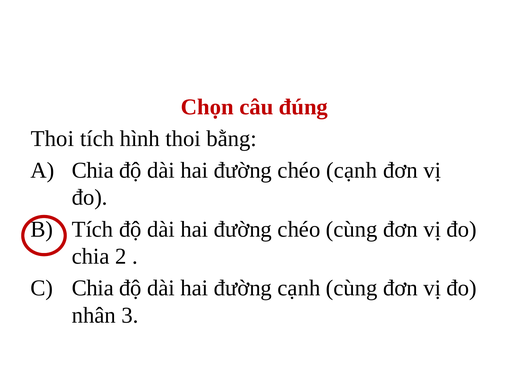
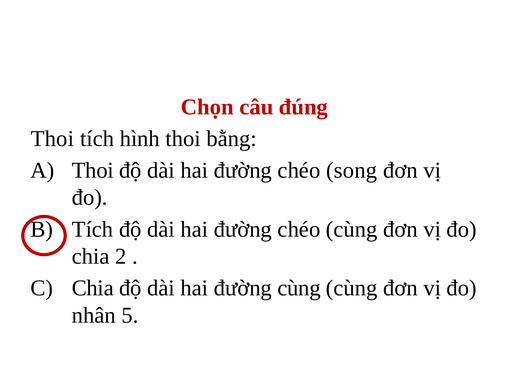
Chia: Chia -> Thoi (93, 170)
chéo cạnh: cạnh -> song (352, 170)
đường cạnh: cạnh -> cùng (299, 288)
3: 3 -> 5 (130, 315)
